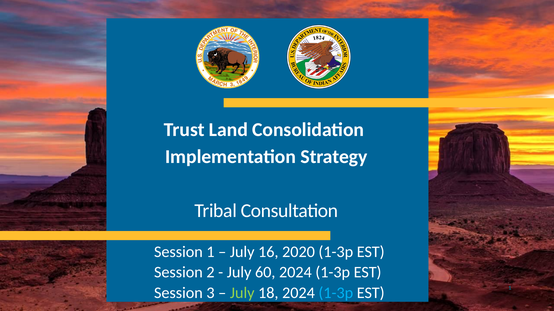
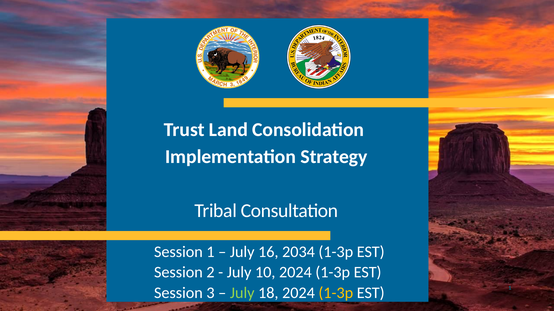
2020: 2020 -> 2034 (299, 252)
60: 60 -> 10 (265, 273)
1-3p colour: light blue -> yellow (336, 293)
